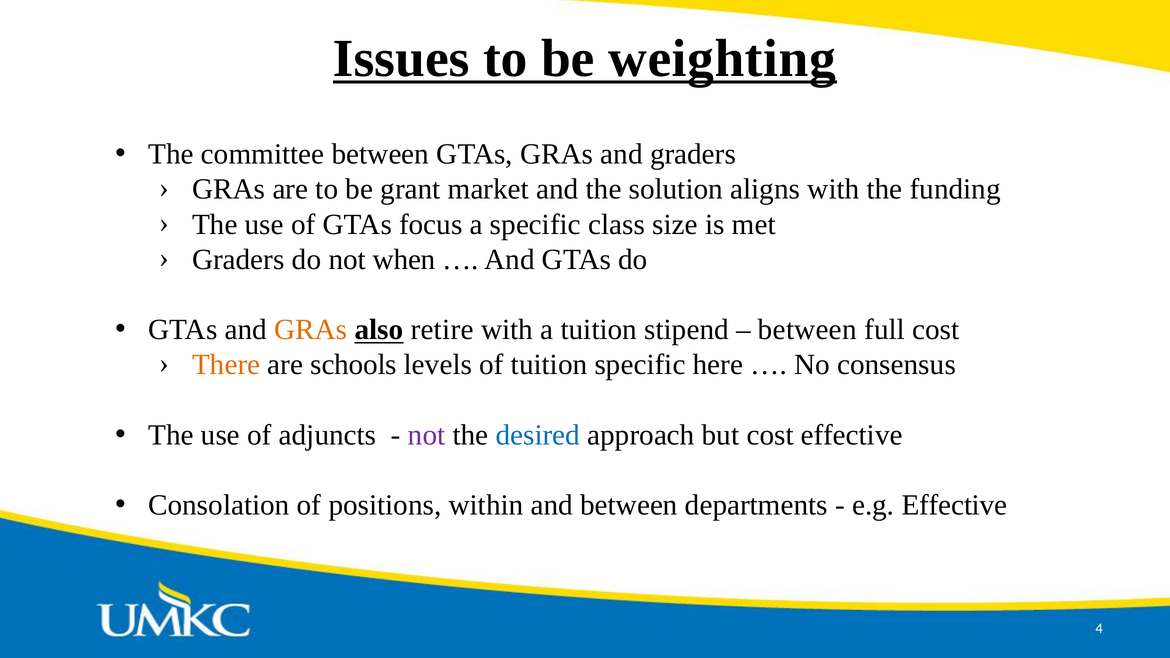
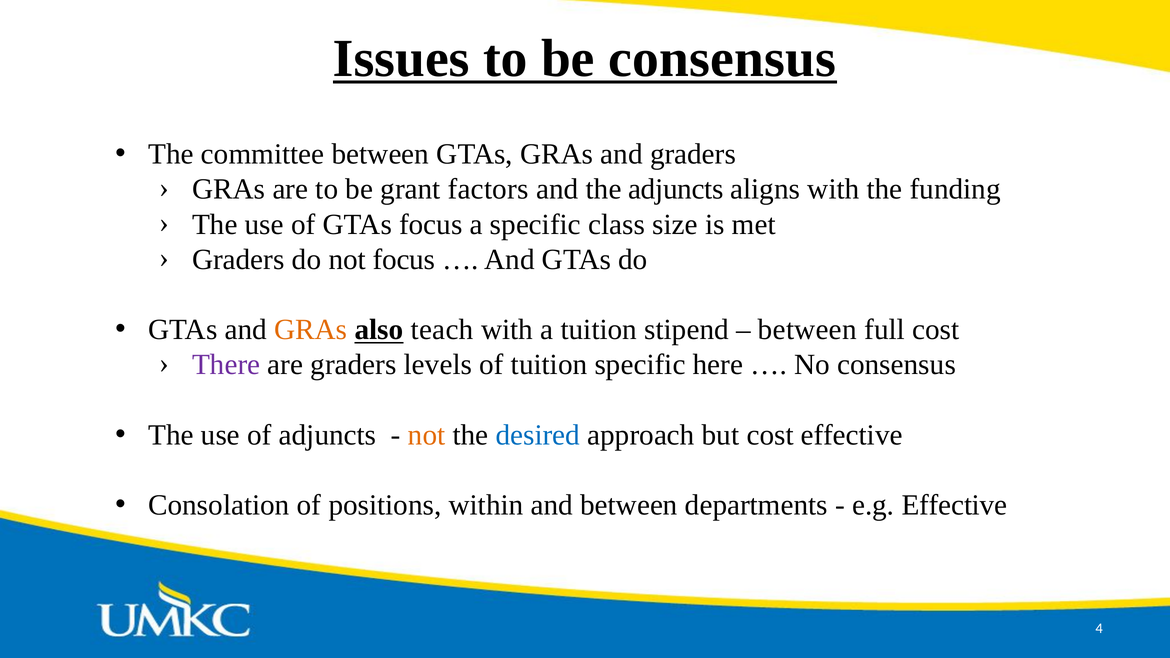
be weighting: weighting -> consensus (722, 59)
market: market -> factors (488, 189)
the solution: solution -> adjuncts (676, 189)
not when: when -> focus (404, 260)
retire: retire -> teach (442, 330)
There colour: orange -> purple (226, 365)
are schools: schools -> graders (354, 365)
not colour: purple -> orange (427, 435)
